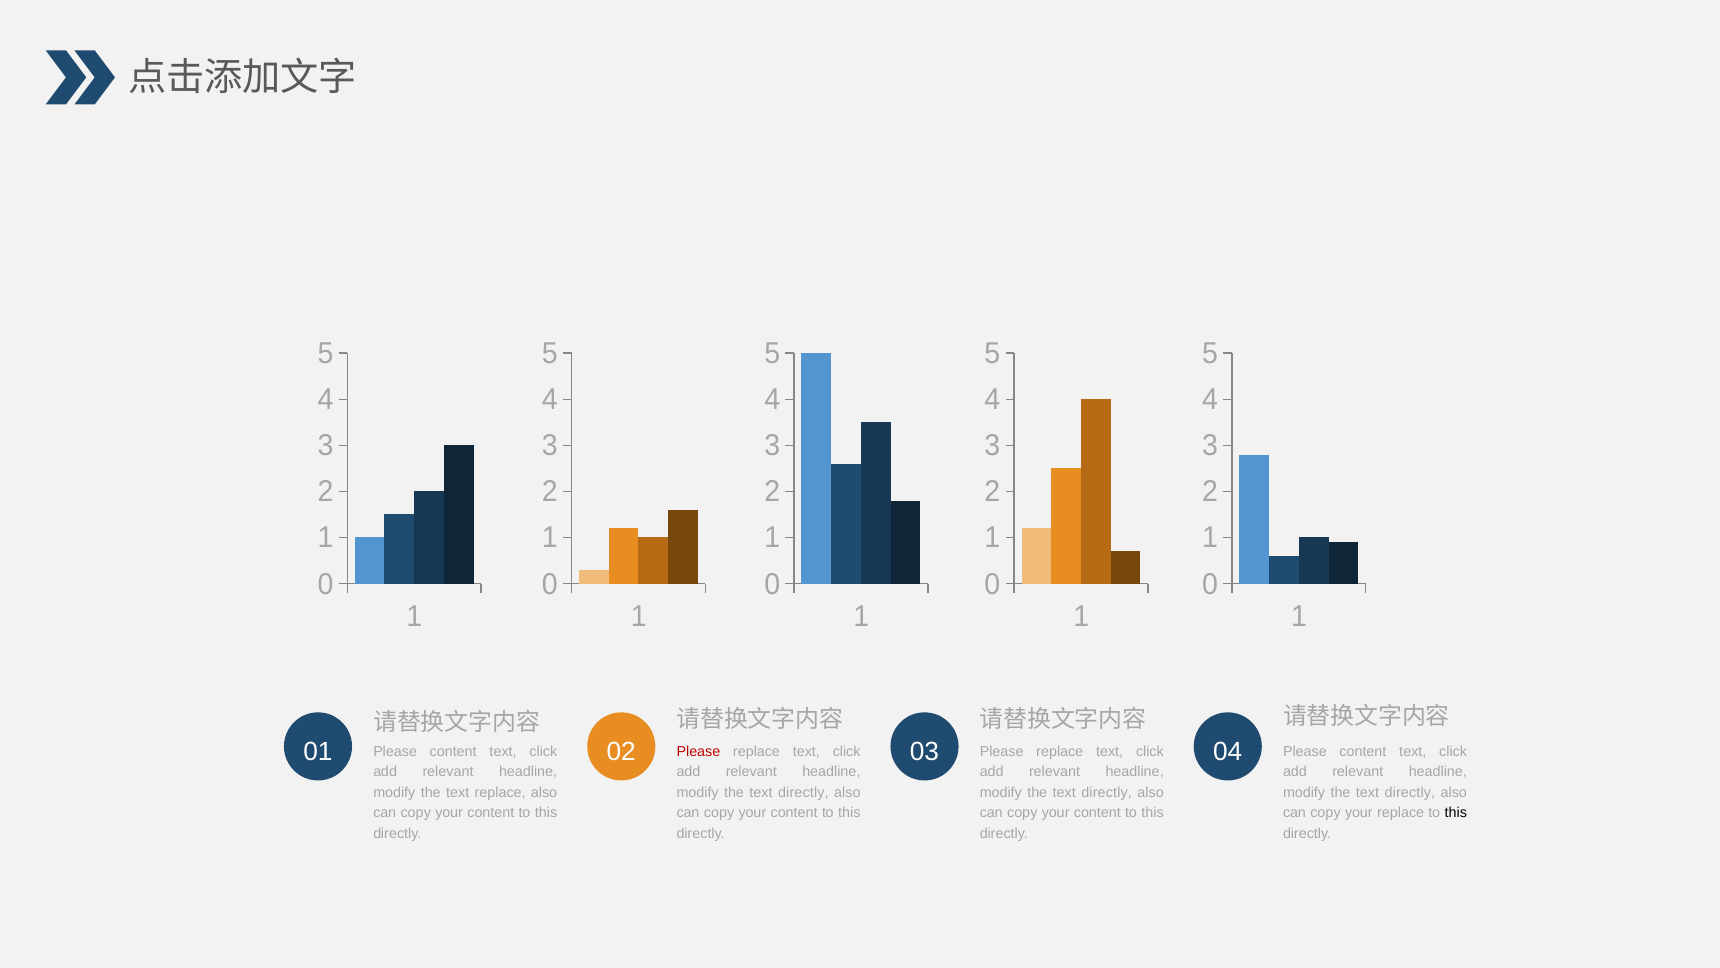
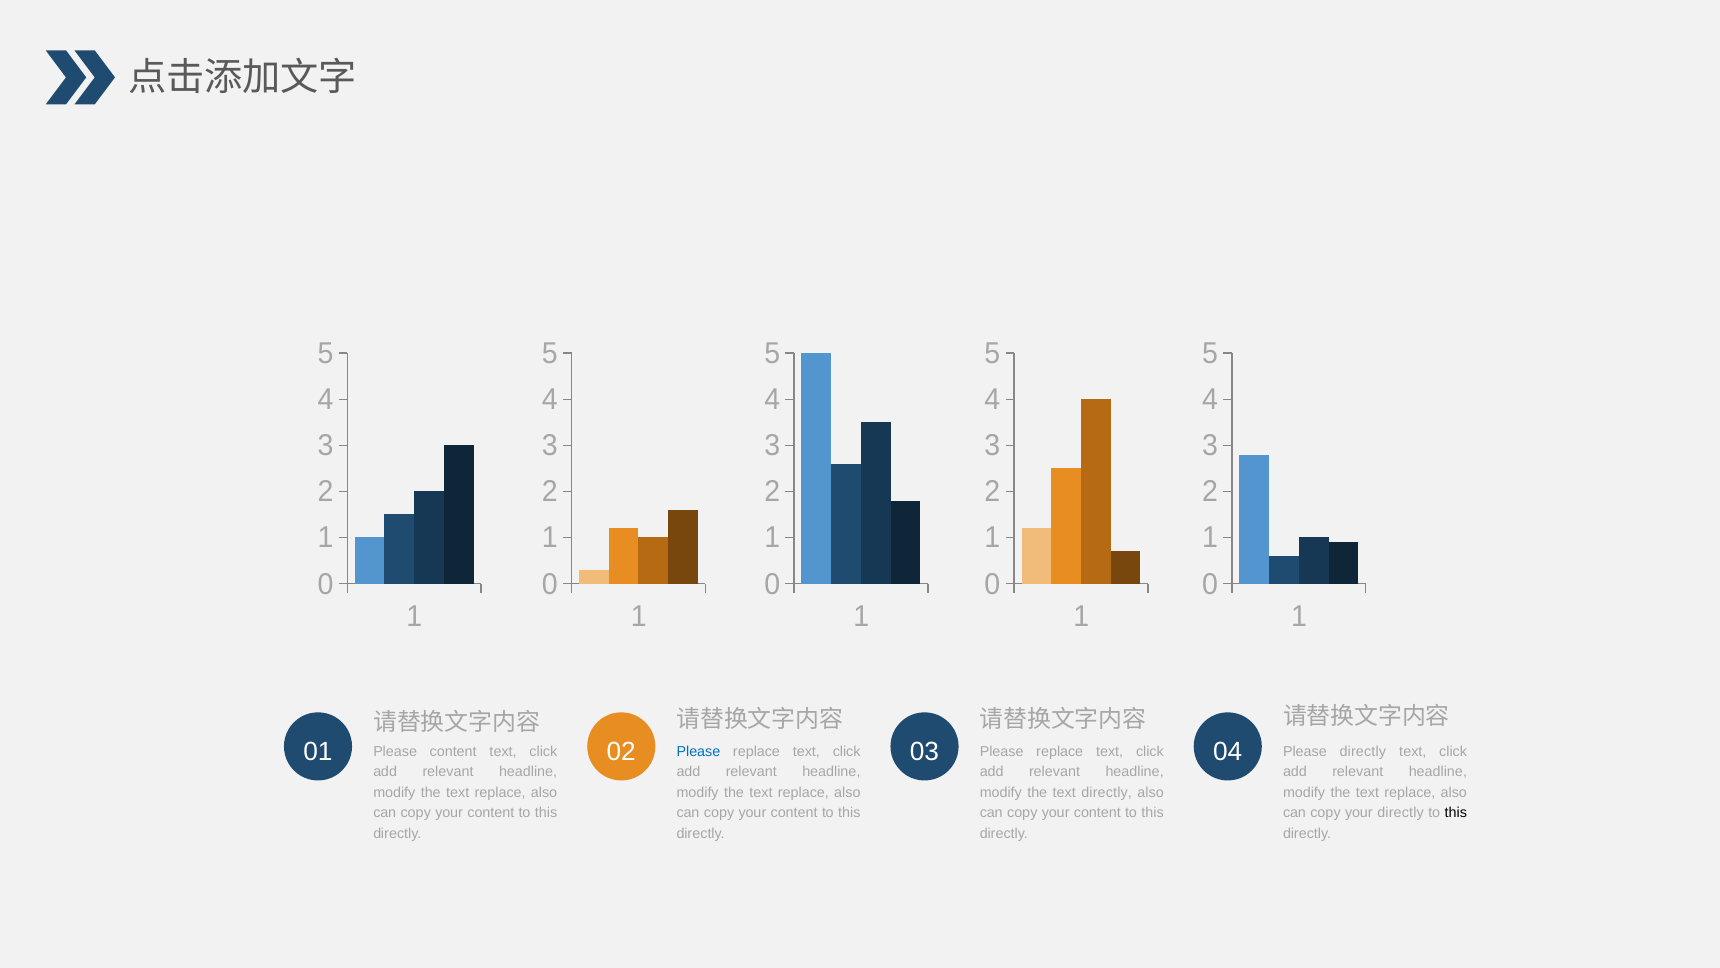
Please colour: red -> blue (698, 751)
03 Please content: content -> directly (1363, 751)
directly: directly -> replace (803, 792)
directly: directly -> replace (1410, 792)
your replace: replace -> directly (1401, 813)
